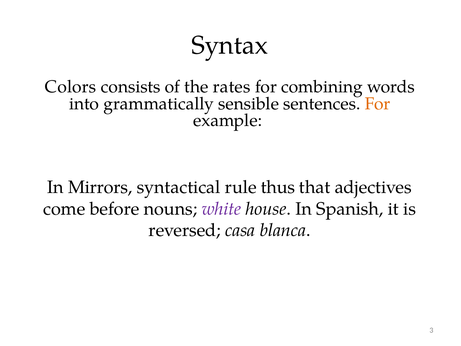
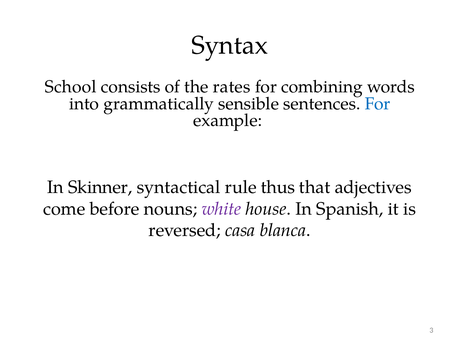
Colors: Colors -> School (71, 87)
For colour: orange -> blue (378, 104)
Mirrors: Mirrors -> Skinner (100, 187)
